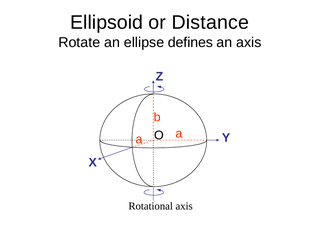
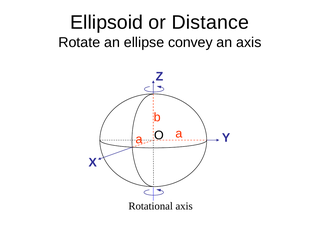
defines: defines -> convey (190, 42)
